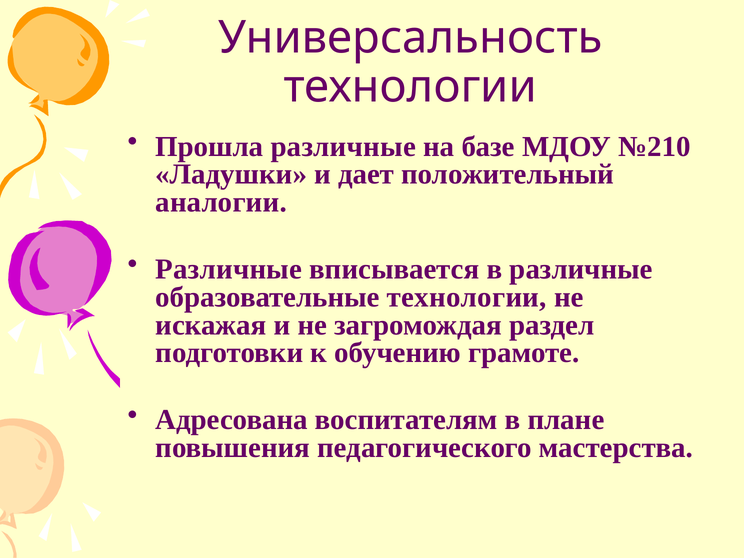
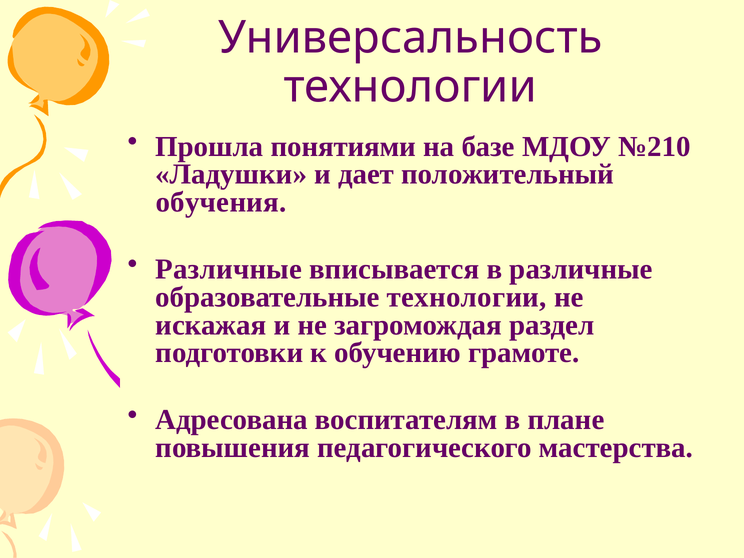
Прошла различные: различные -> понятиями (343, 147)
аналогии: аналогии -> обучения (221, 202)
